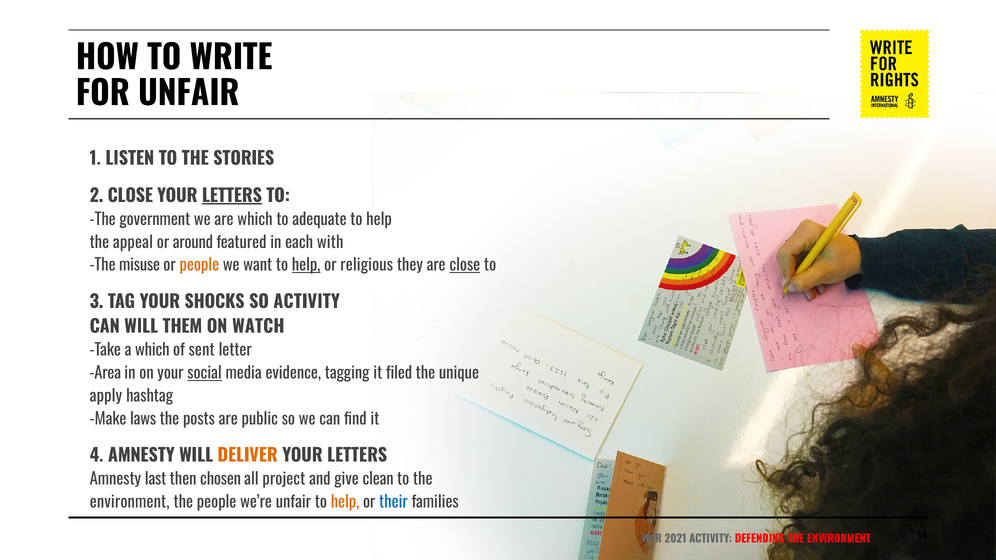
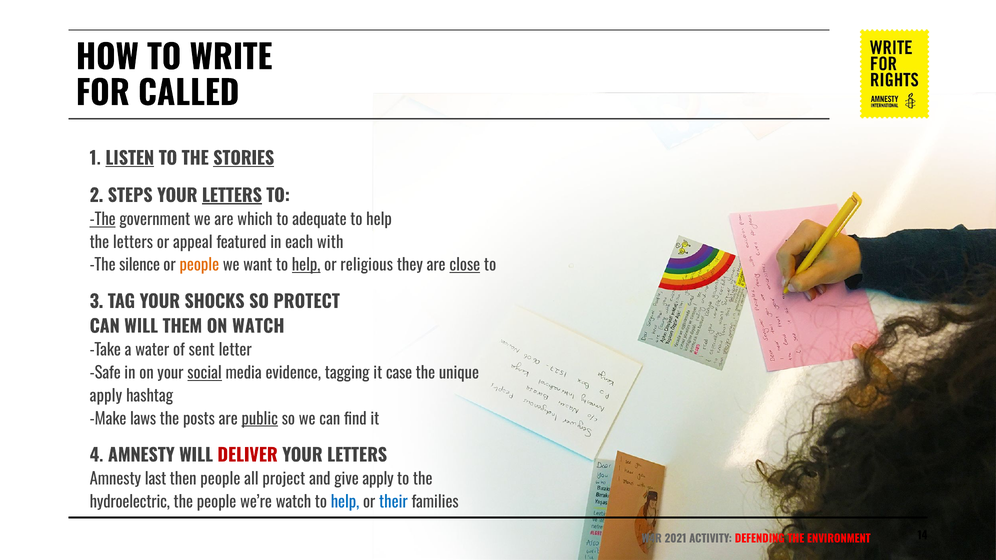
FOR UNFAIR: UNFAIR -> CALLED (189, 94)
LISTEN underline: none -> present (130, 159)
STORIES underline: none -> present (244, 159)
2 CLOSE: CLOSE -> STEPS (130, 196)
The underline: none -> present (103, 220)
the appeal: appeal -> letters (133, 243)
around: around -> appeal (193, 243)
misuse: misuse -> silence (140, 266)
SO ACTIVITY: ACTIVITY -> PROTECT (307, 302)
a which: which -> water (152, 351)
Area: Area -> Safe (105, 373)
filed: filed -> case (399, 373)
public underline: none -> present (260, 419)
DELIVER colour: orange -> red (248, 456)
then chosen: chosen -> people (220, 479)
give clean: clean -> apply (378, 479)
environment: environment -> hydroelectric (130, 502)
we’re unfair: unfair -> watch (293, 502)
help colour: orange -> blue (345, 502)
